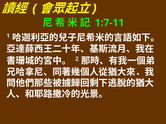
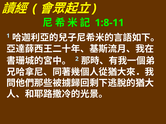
1:7-11: 1:7-11 -> 1:8-11 (109, 23)
